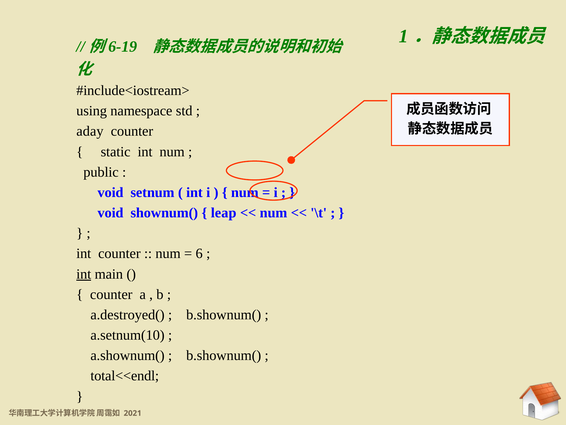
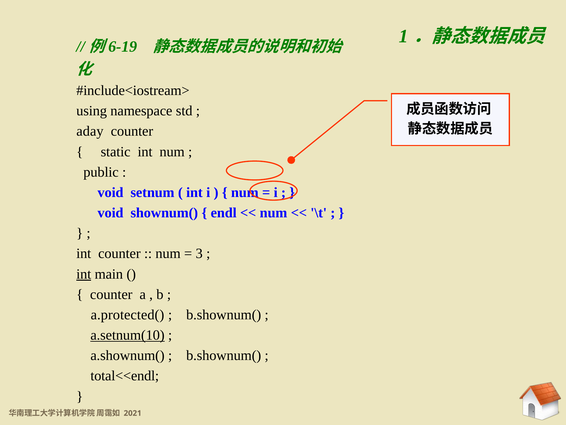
leap: leap -> endl (224, 213)
6: 6 -> 3 (199, 253)
a.destroyed(: a.destroyed( -> a.protected( (127, 314)
a.setnum(10 underline: none -> present (128, 335)
